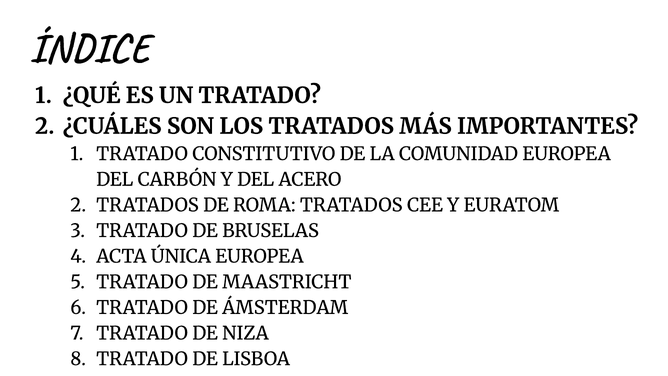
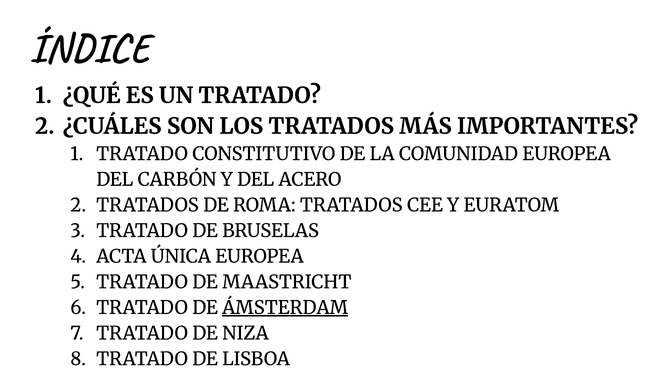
ÁMSTERDAM underline: none -> present (285, 308)
